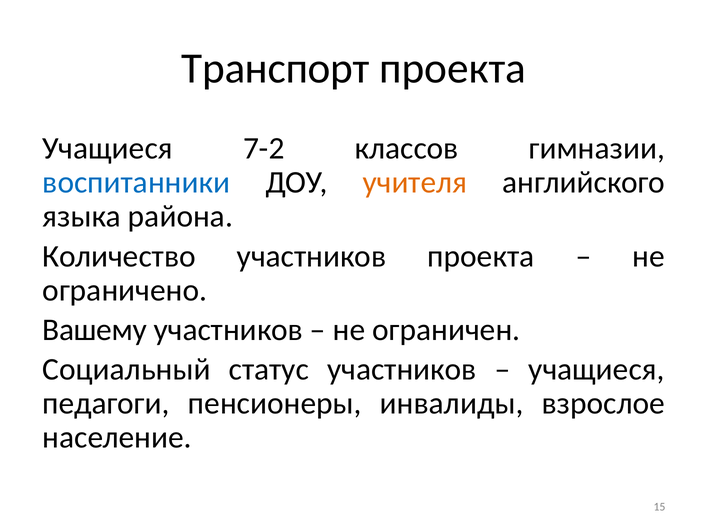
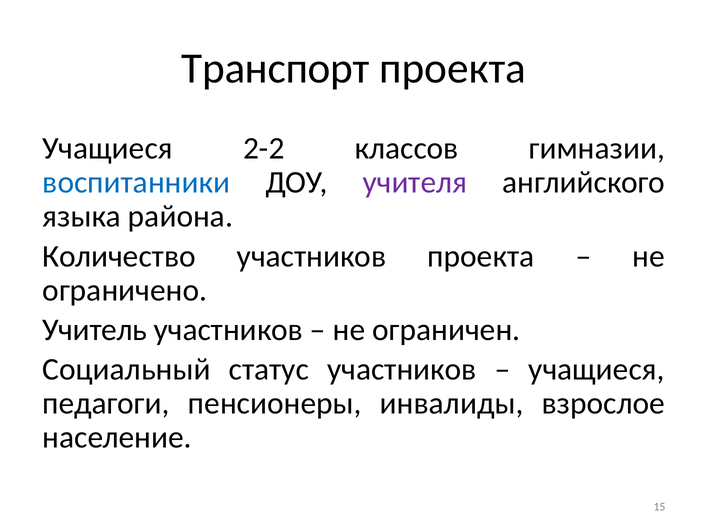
7-2: 7-2 -> 2-2 (264, 149)
учителя colour: orange -> purple (415, 183)
Вашему: Вашему -> Учитель (95, 330)
